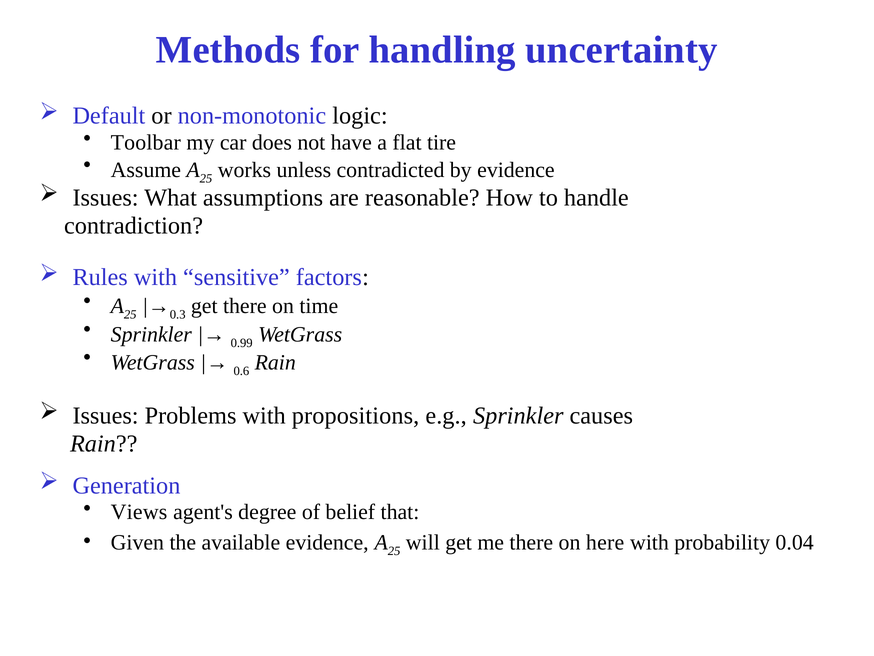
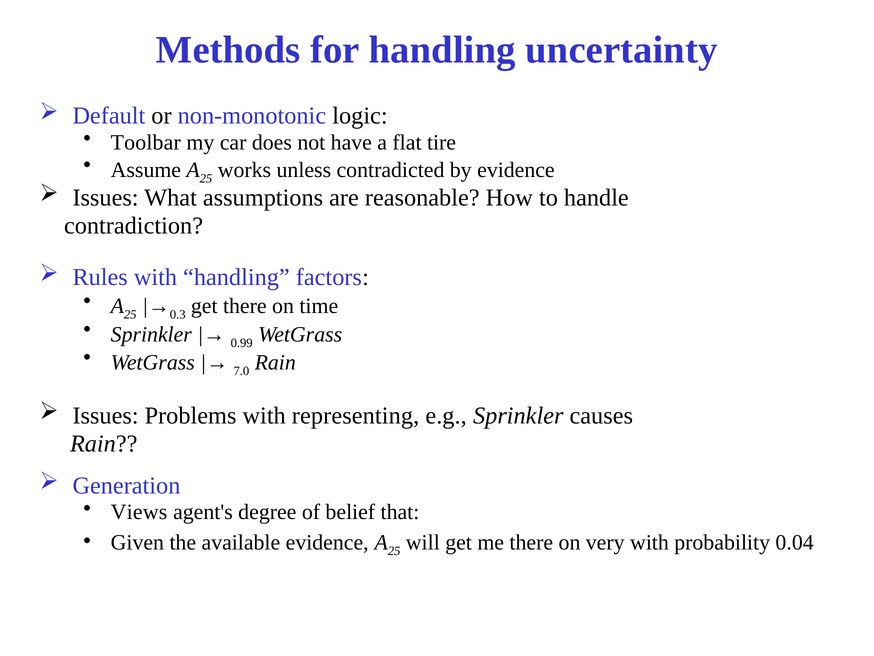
with sensitive: sensitive -> handling (236, 277)
0.6: 0.6 -> 7.0 (241, 371)
propositions: propositions -> representing (356, 415)
here: here -> very (605, 542)
